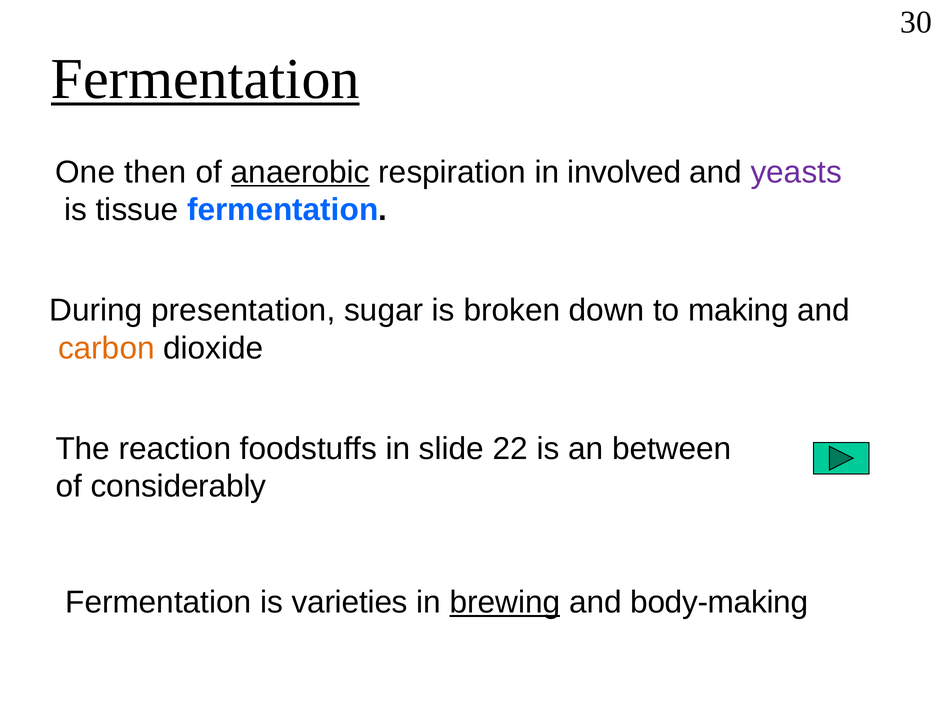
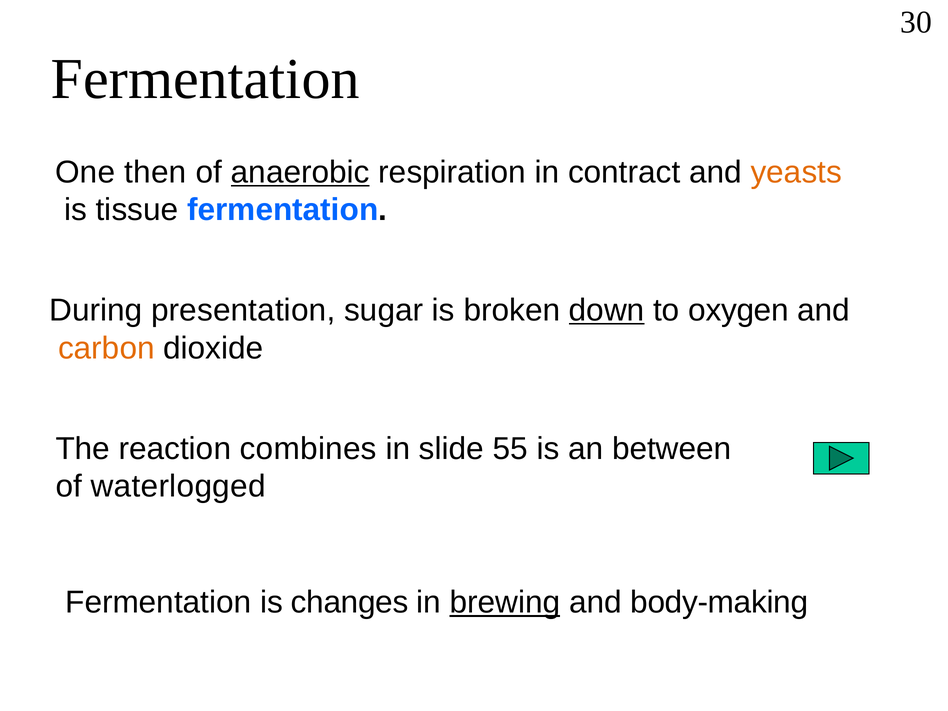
Fermentation underline: present -> none (205, 79)
involved: involved -> contract (624, 172)
yeasts colour: purple -> orange (796, 172)
down underline: none -> present (607, 310)
making: making -> oxygen (738, 310)
foodstuffs: foodstuffs -> combines (308, 449)
22: 22 -> 55 (510, 449)
considerably: considerably -> waterlogged (178, 487)
varieties: varieties -> changes (350, 603)
